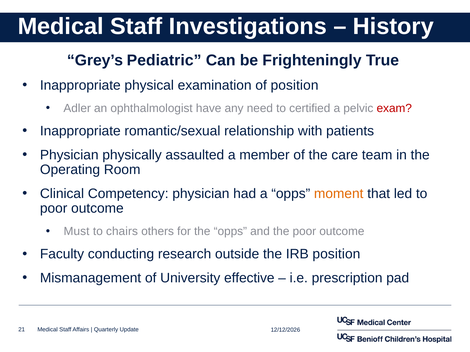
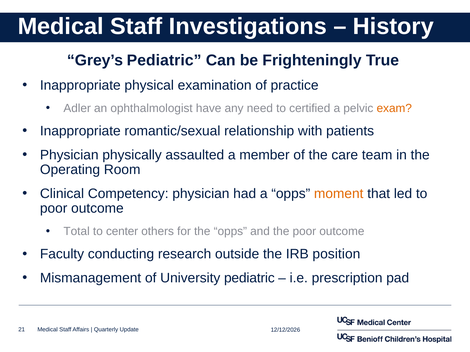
of position: position -> practice (295, 85)
exam colour: red -> orange (394, 108)
Must: Must -> Total (77, 232)
chairs: chairs -> center (122, 232)
University effective: effective -> pediatric (249, 278)
